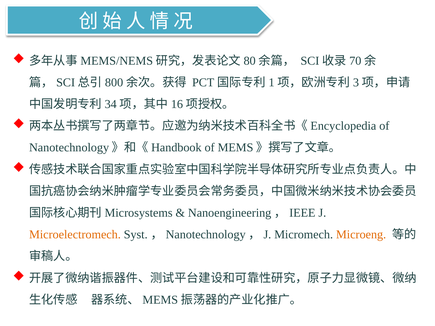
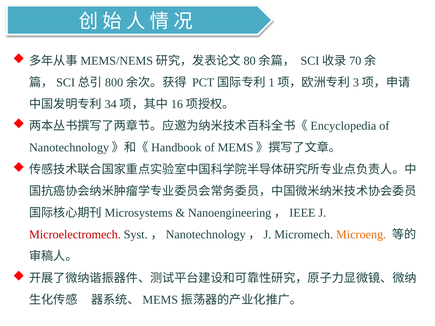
Microelectromech colour: orange -> red (75, 235)
